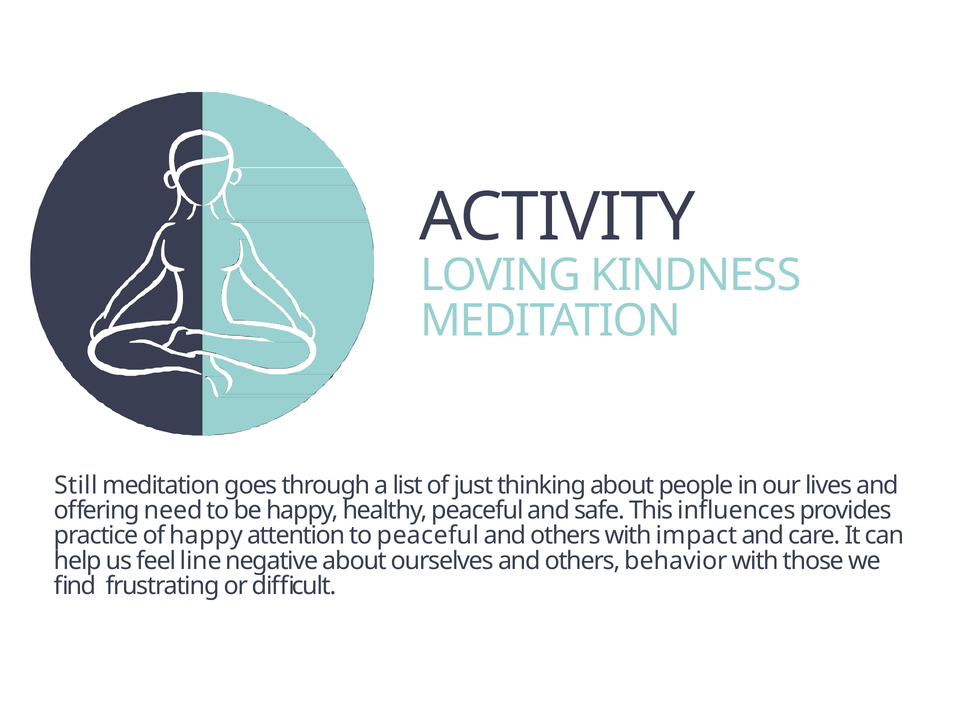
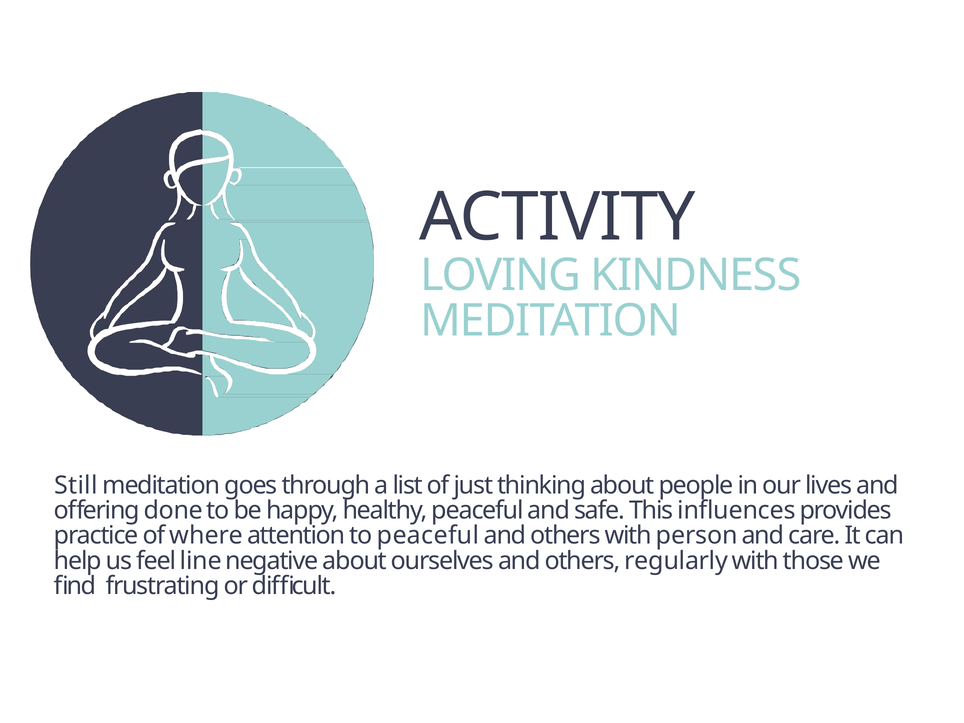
need: need -> done (173, 510)
of happy: happy -> where (206, 536)
impact: impact -> person (697, 536)
behavior: behavior -> regularly (676, 561)
